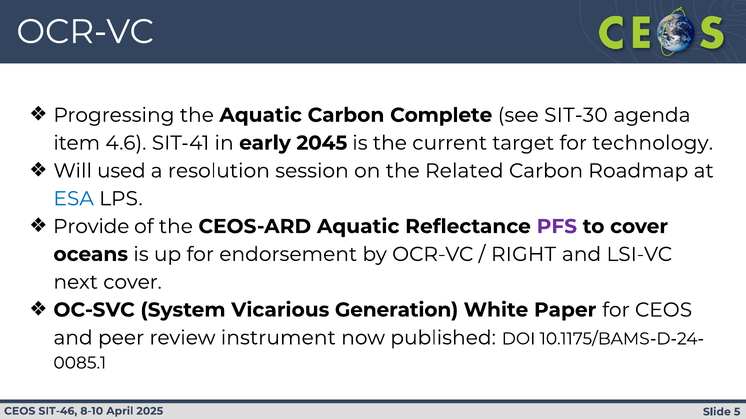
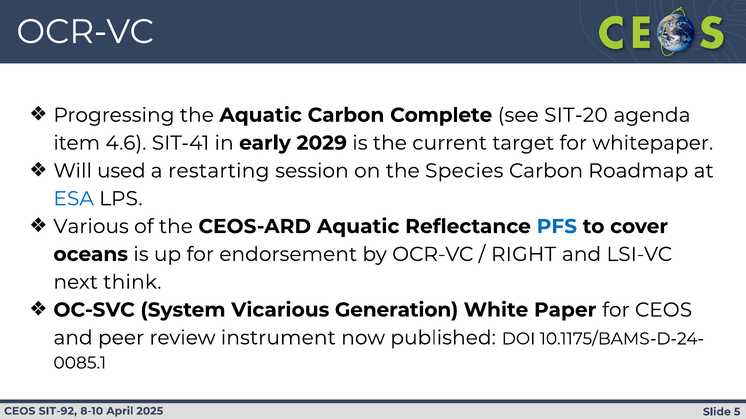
SIT-30: SIT-30 -> SIT-20 (576, 115)
2045: 2045 -> 2029 (322, 143)
technology: technology -> whitepaper (653, 143)
resolution: resolution -> restarting (219, 171)
Related: Related -> Species (464, 171)
Provide: Provide -> Various (91, 227)
PFS colour: purple -> blue (557, 227)
next cover: cover -> think (132, 283)
SIT-46: SIT-46 -> SIT-92 (58, 412)
